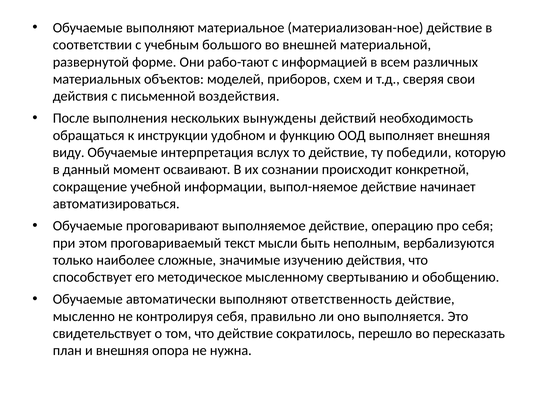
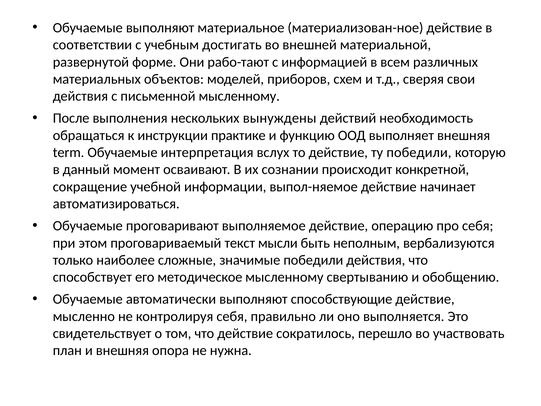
большого: большого -> достигать (232, 45)
письменной воздействия: воздействия -> мысленному (239, 96)
удобном: удобном -> практике (238, 135)
виду: виду -> term (69, 152)
значимые изучению: изучению -> победили (313, 260)
ответственность: ответственность -> способствующие (342, 299)
пересказать: пересказать -> участвовать (469, 333)
